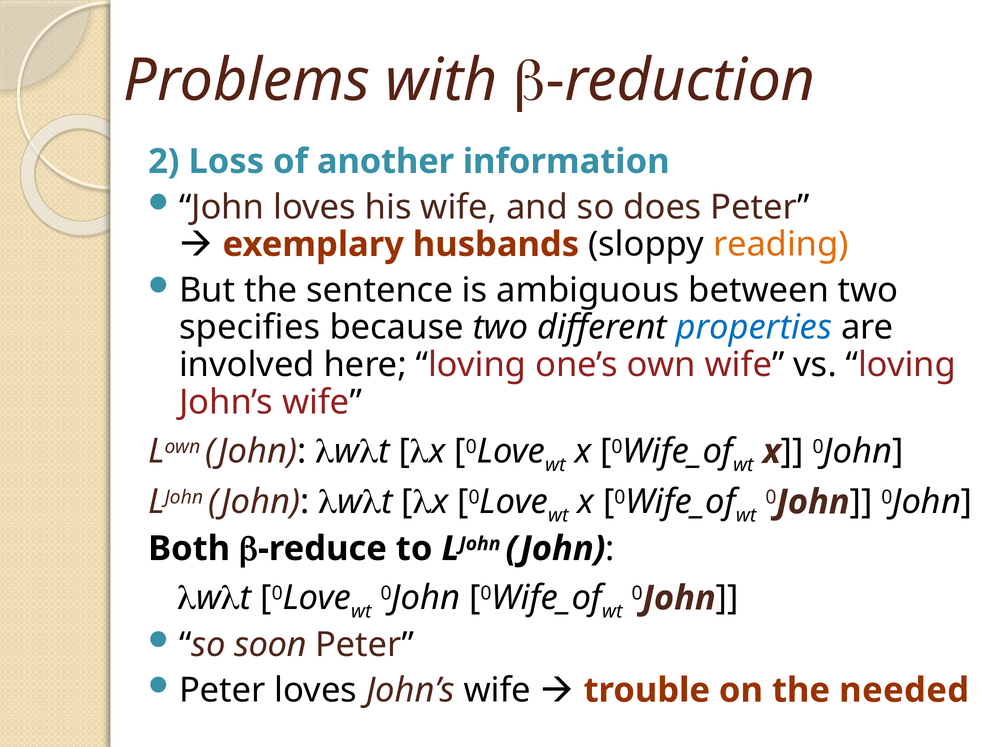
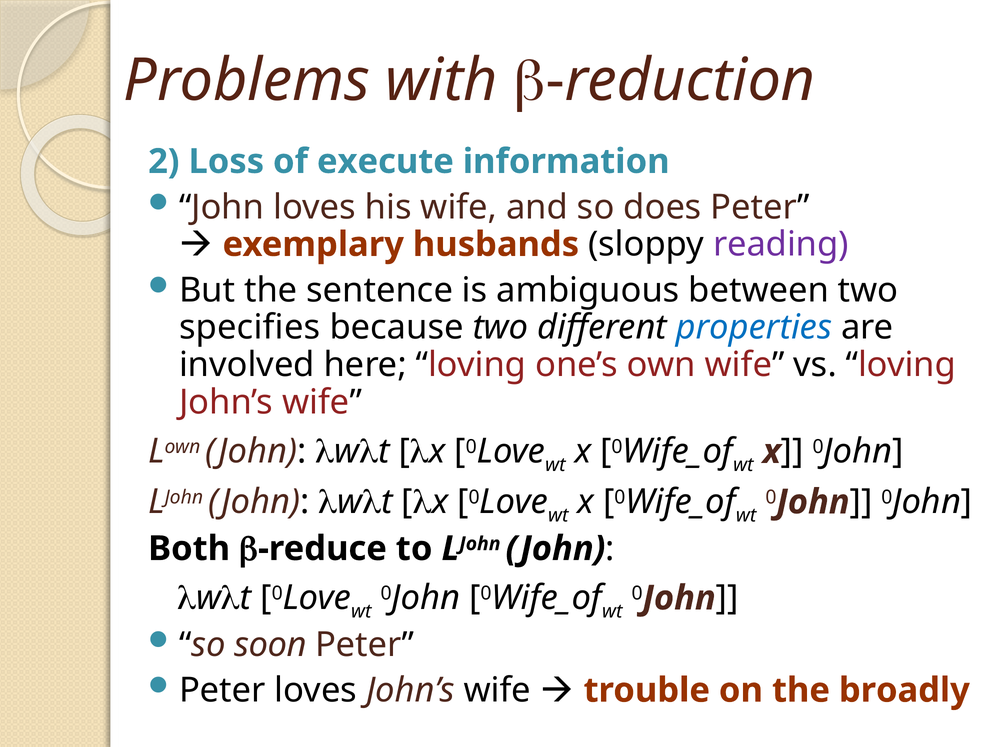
another: another -> execute (385, 162)
reading colour: orange -> purple (781, 244)
needed: needed -> broadly (904, 690)
